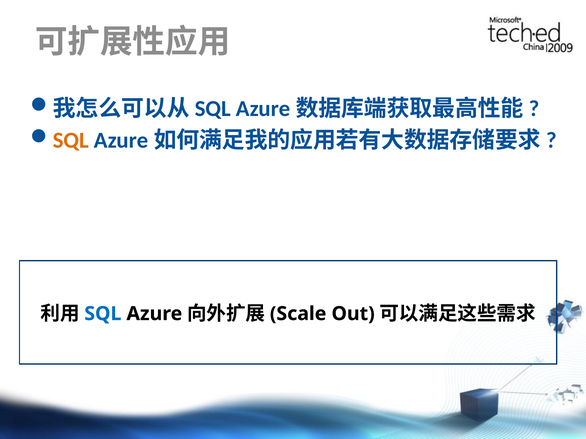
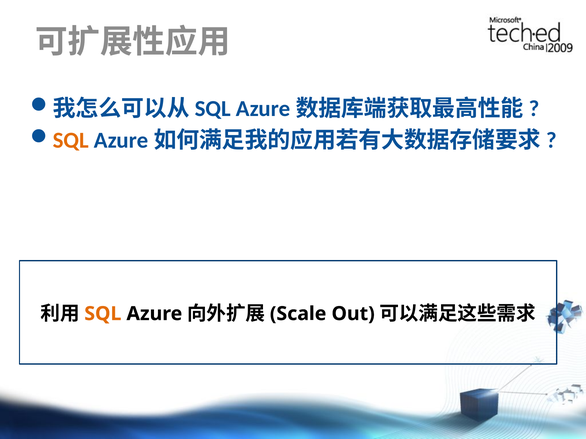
SQL colour: blue -> orange (103, 314)
